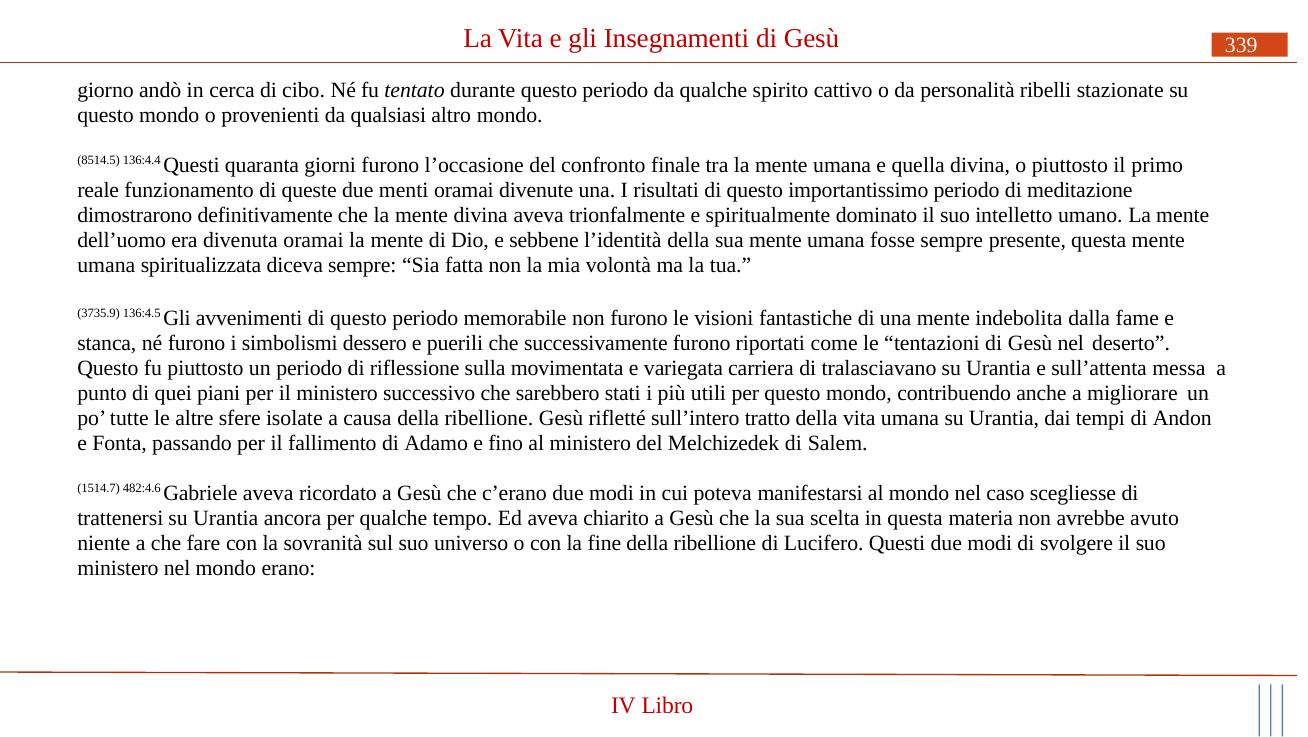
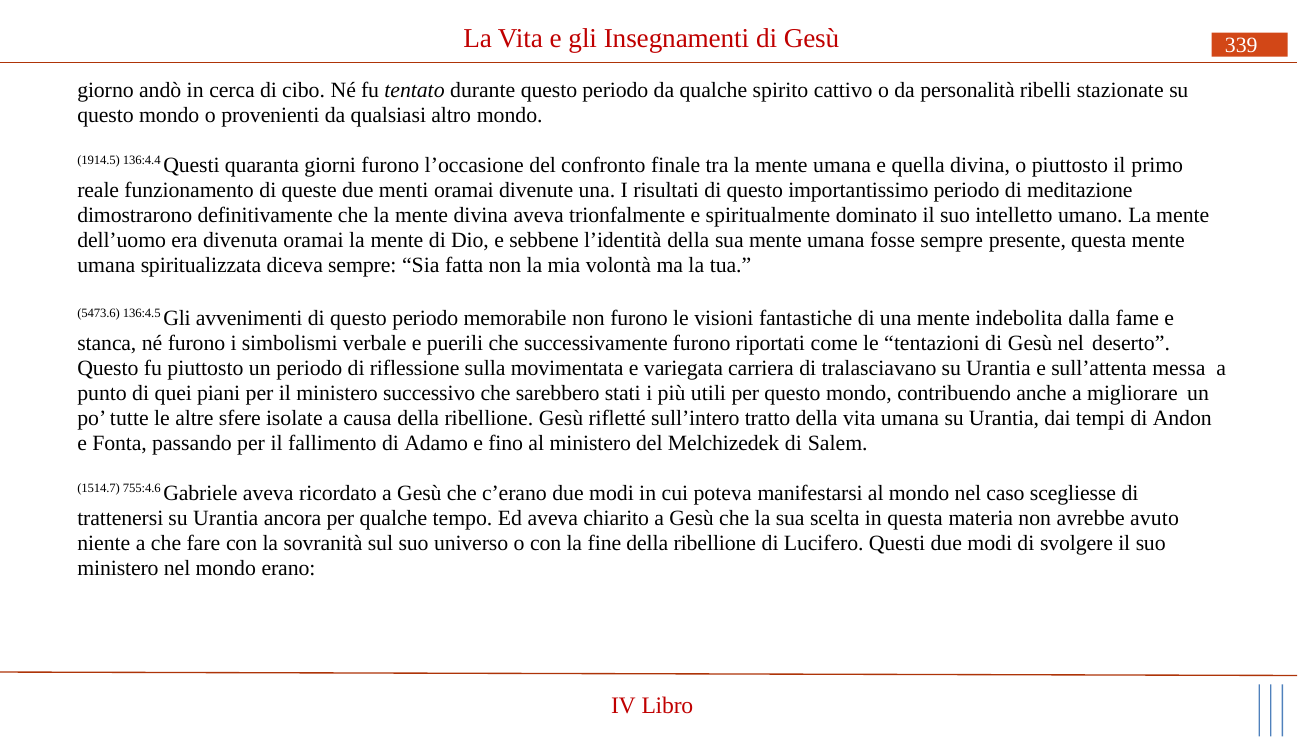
8514.5: 8514.5 -> 1914.5 (99, 160)
3735.9: 3735.9 -> 5473.6 (99, 313)
dessero: dessero -> verbale (375, 343)
482:4.6: 482:4.6 -> 755:4.6 (142, 488)
